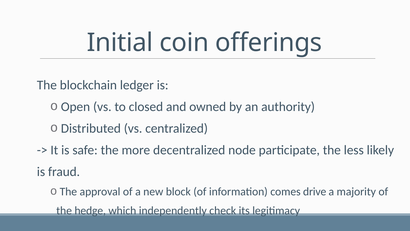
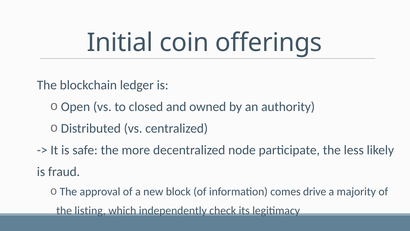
hedge: hedge -> listing (90, 210)
